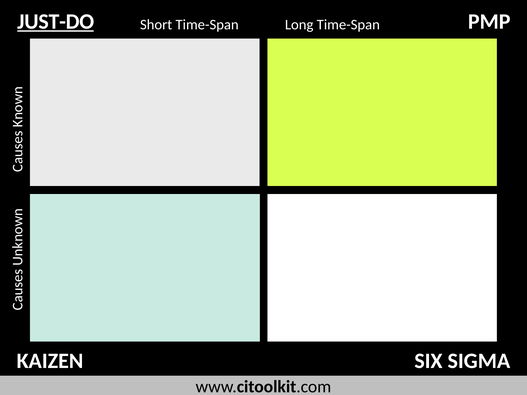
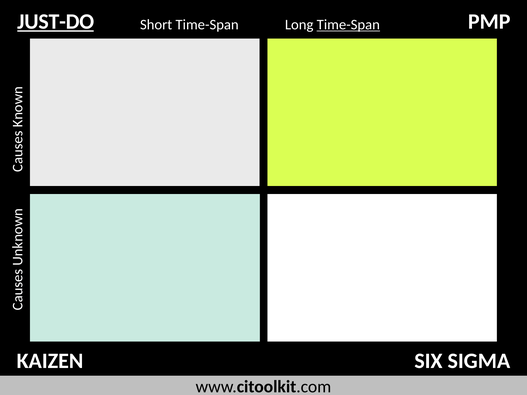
Time-Span underline: none -> present (348, 25)
